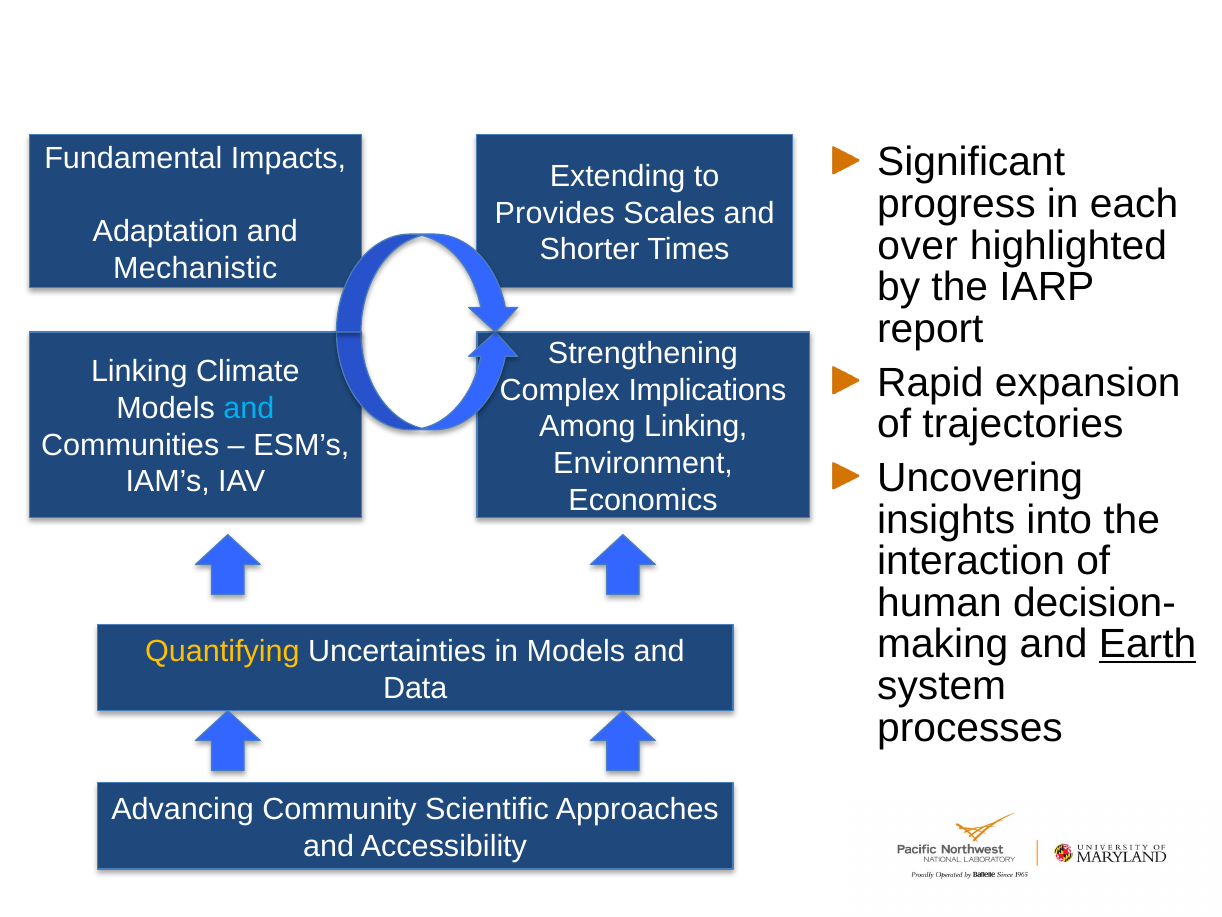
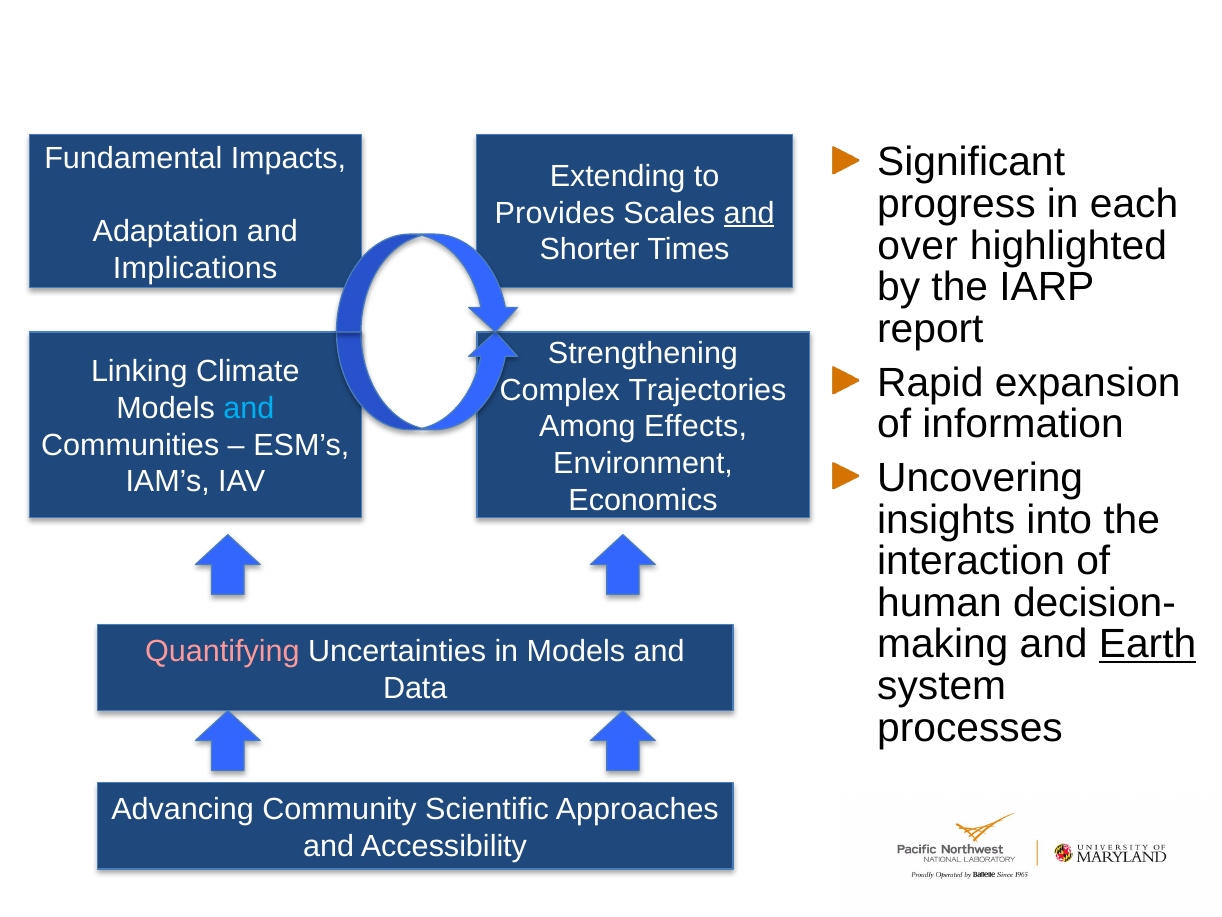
and underline: none -> present (749, 213)
Mechanistic: Mechanistic -> Implications (195, 268)
Implications: Implications -> Trajectories (707, 390)
trajectories: trajectories -> information (1023, 424)
Among Linking: Linking -> Effects (696, 427)
Quantifying colour: yellow -> pink (222, 651)
